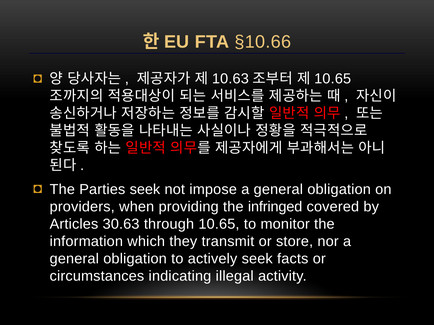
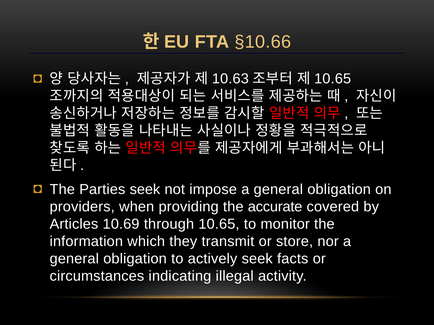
infringed: infringed -> accurate (275, 207)
30.63: 30.63 -> 10.69 (121, 224)
